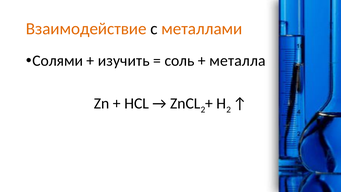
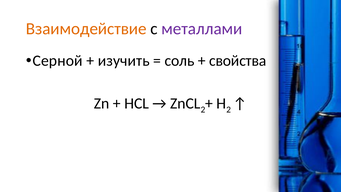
металлами colour: orange -> purple (202, 29)
Солями: Солями -> Серной (58, 61)
металла: металла -> свойства (238, 61)
